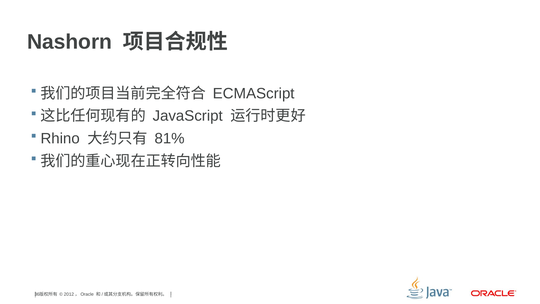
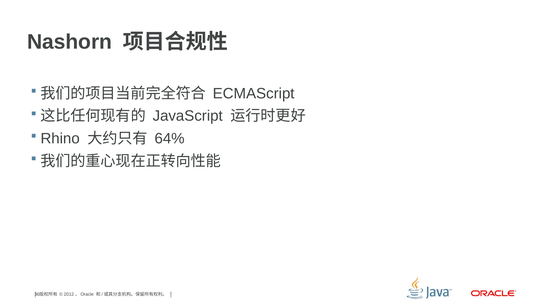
81%: 81% -> 64% (170, 138)
